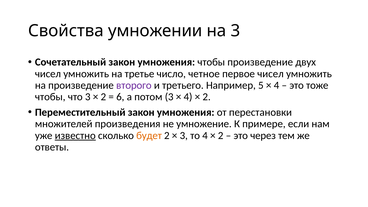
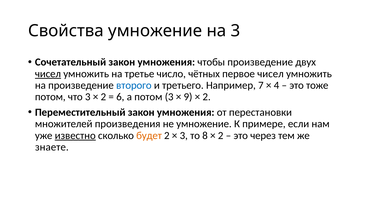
Свойства умножении: умножении -> умножение (155, 31)
чисел underline: none -> present (48, 74)
четное: четное -> чётных (204, 74)
второго colour: purple -> blue (134, 85)
5: 5 -> 7 (261, 85)
чтобы: чтобы -> потом (50, 97)
4: 4 -> 9 (188, 97)
то 4: 4 -> 8 (205, 135)
ответы: ответы -> знаете (52, 147)
